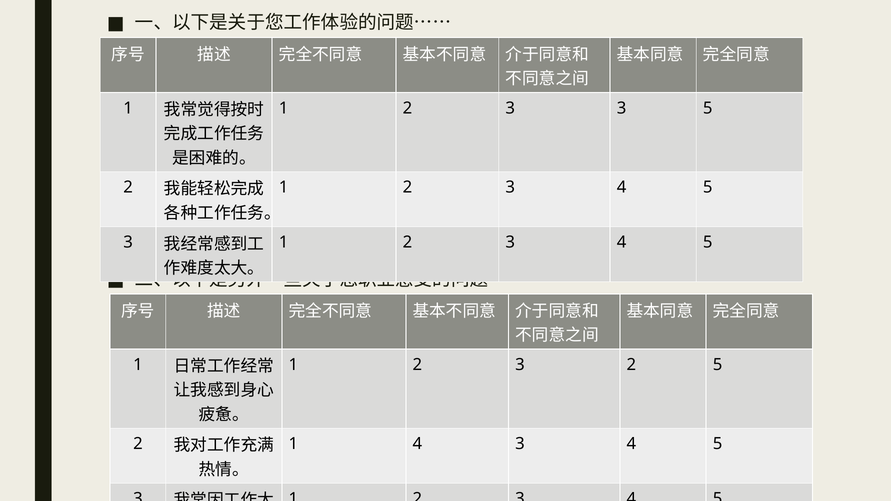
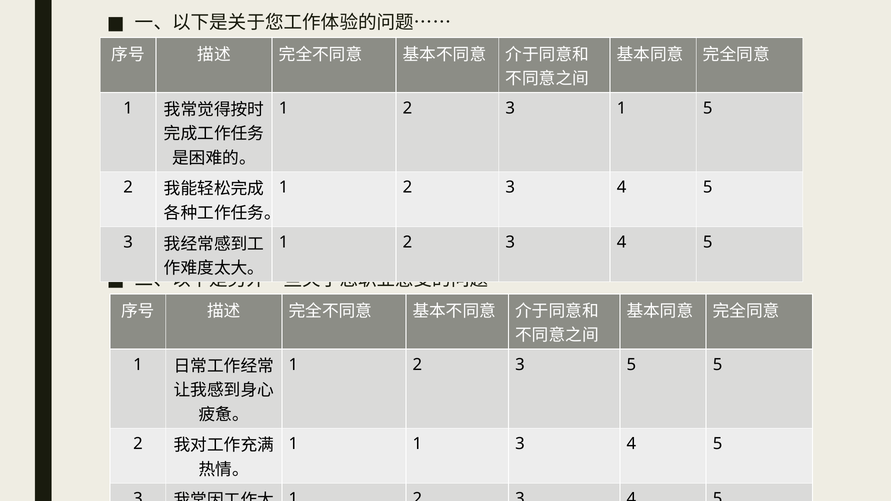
3 3: 3 -> 1 (622, 108)
3 2: 2 -> 5 (631, 365)
1 4: 4 -> 1 (417, 444)
